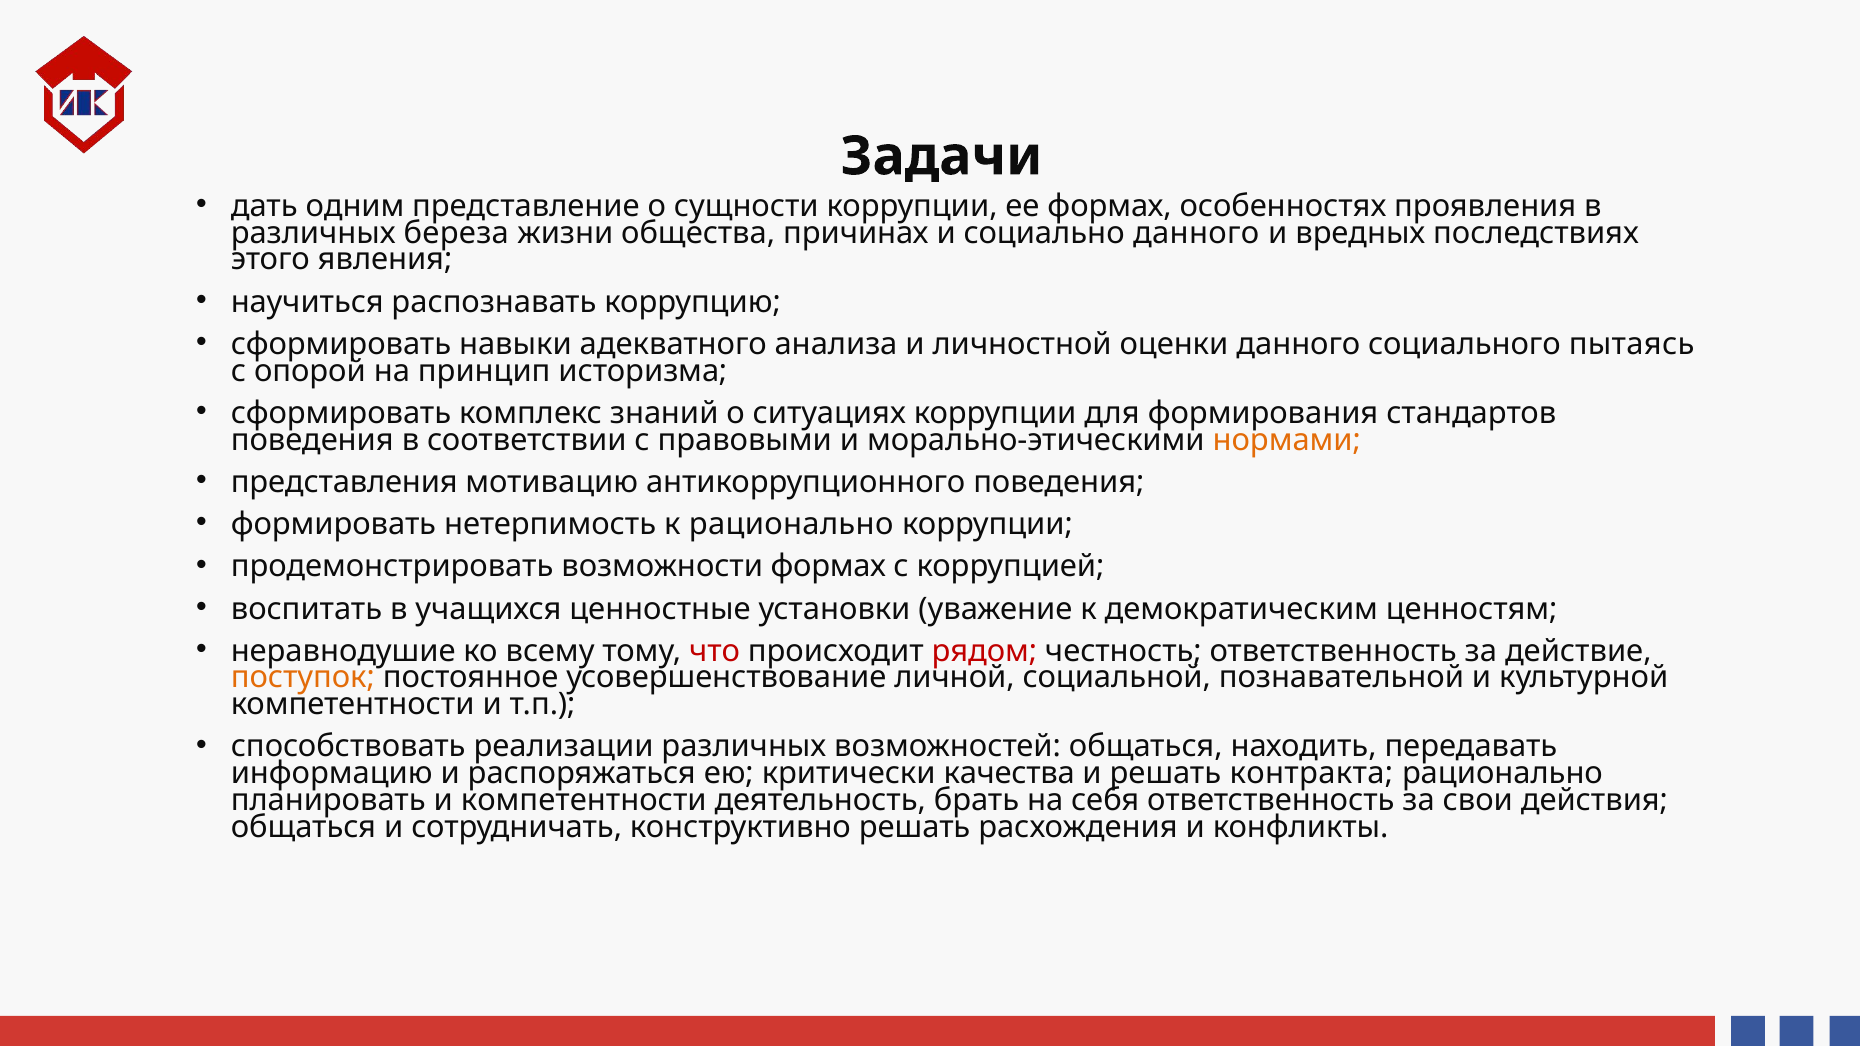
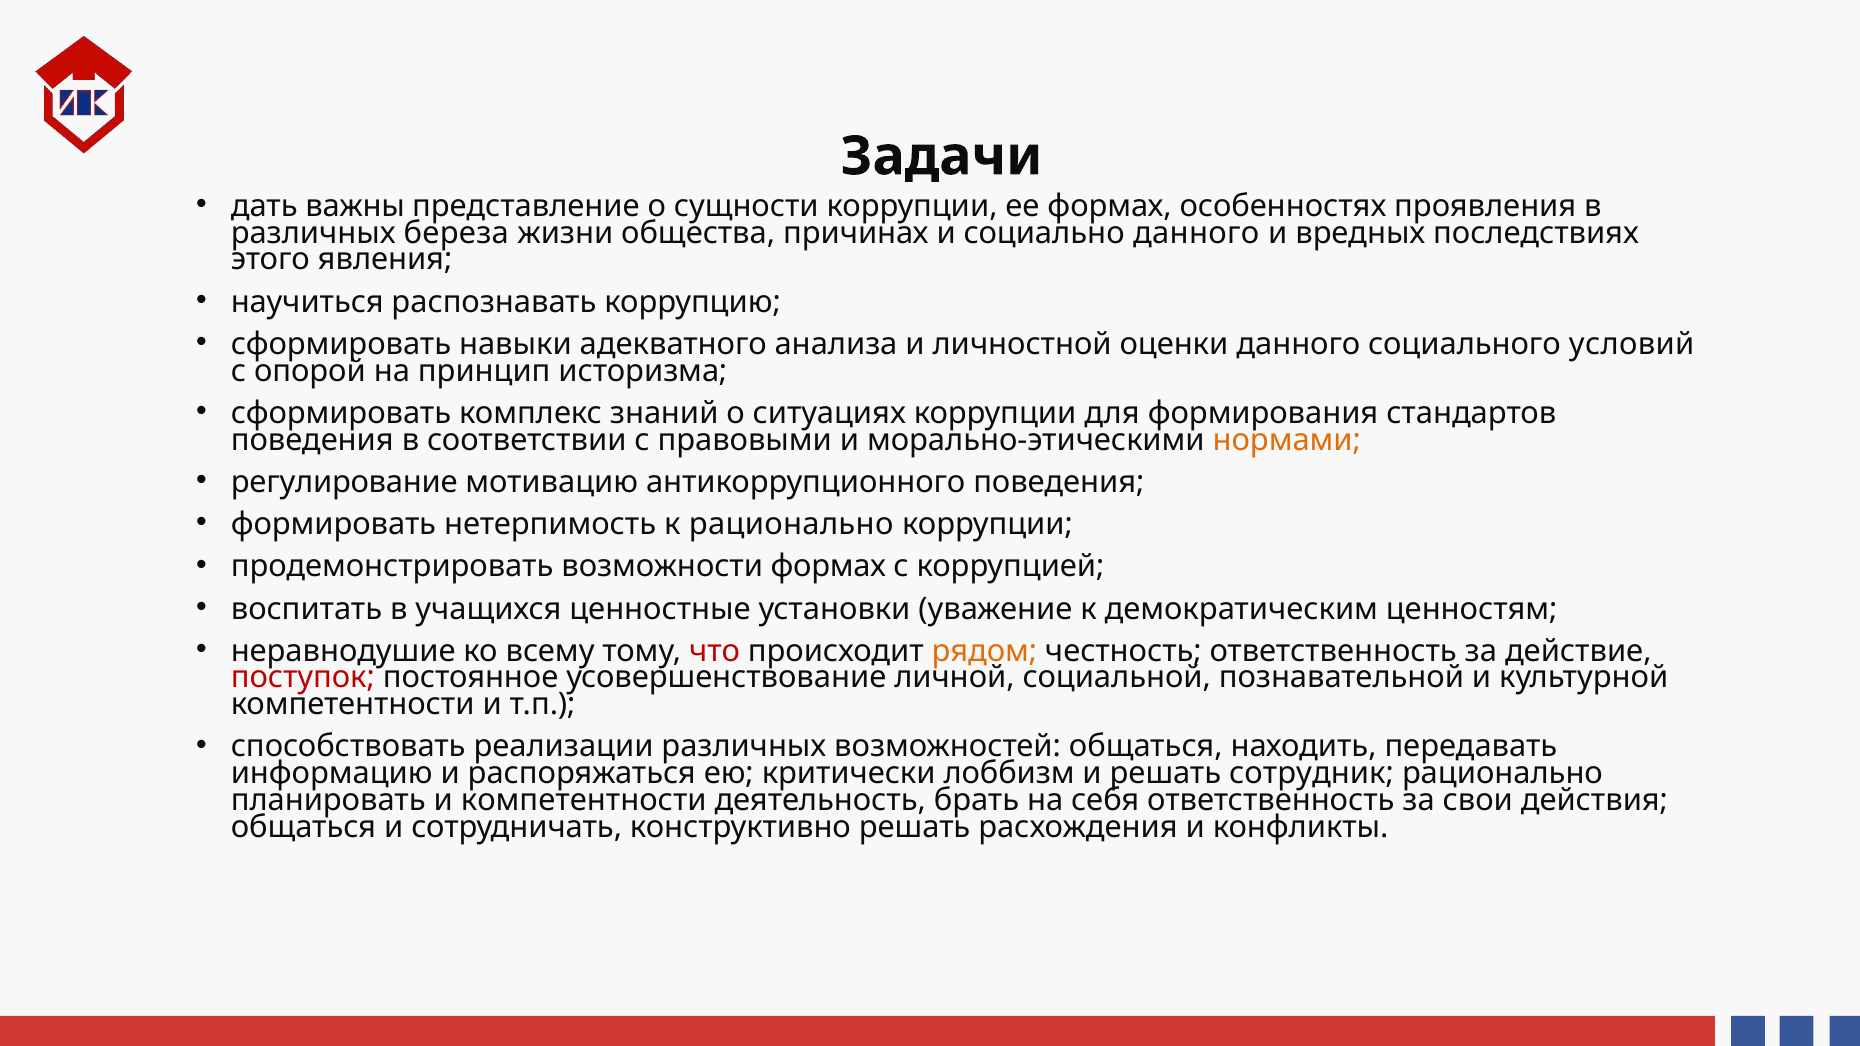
одним: одним -> важны (355, 206)
пытаясь: пытаясь -> условий (1632, 344)
представления: представления -> регулирование (344, 482)
рядом colour: red -> orange (984, 651)
поступок colour: orange -> red (303, 678)
качества: качества -> лоббизм (1009, 774)
контракта: контракта -> сотрудник (1312, 774)
